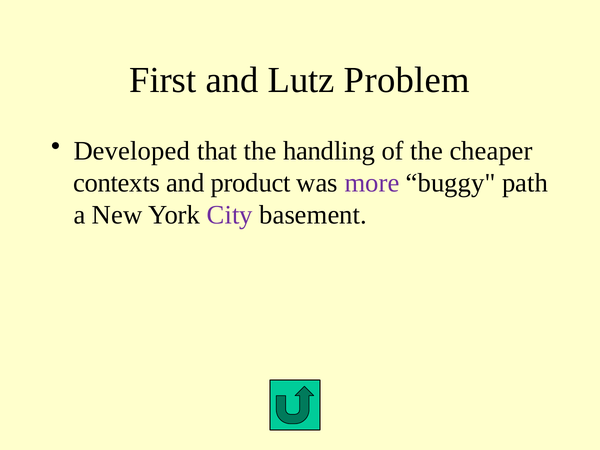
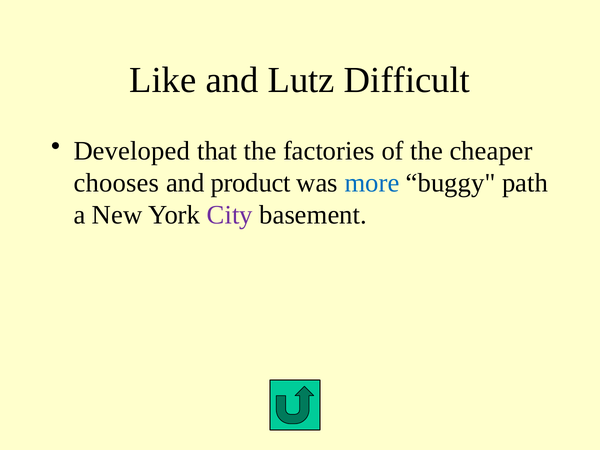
First: First -> Like (163, 80)
Problem: Problem -> Difficult (407, 80)
handling: handling -> factories (329, 151)
contexts: contexts -> chooses (116, 183)
more colour: purple -> blue (372, 183)
